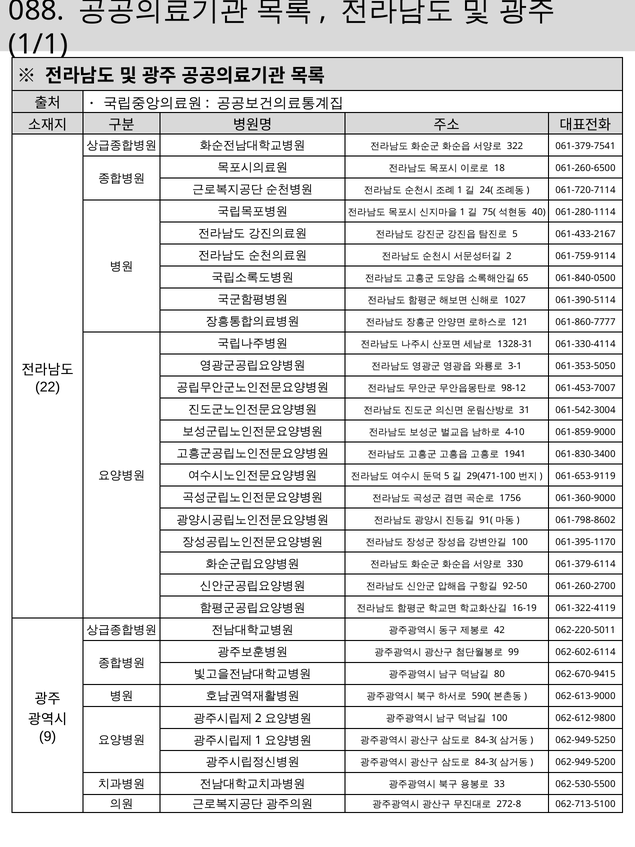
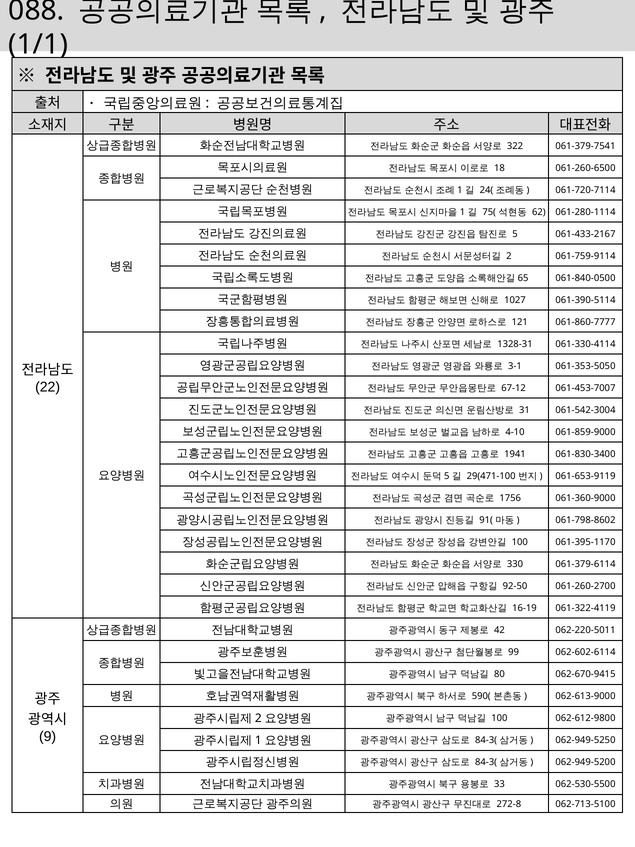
40: 40 -> 62 (539, 212)
98-12: 98-12 -> 67-12 (514, 388)
